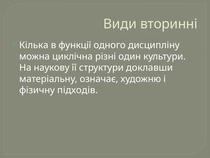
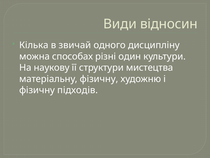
вторинні: вторинні -> відносин (169, 24)
функції: функції -> звичай (75, 45)
циклічна: циклічна -> способах (73, 56)
доклавши: доклавши -> мистецтва (150, 68)
матеріальну означає: означає -> фізичну (99, 79)
